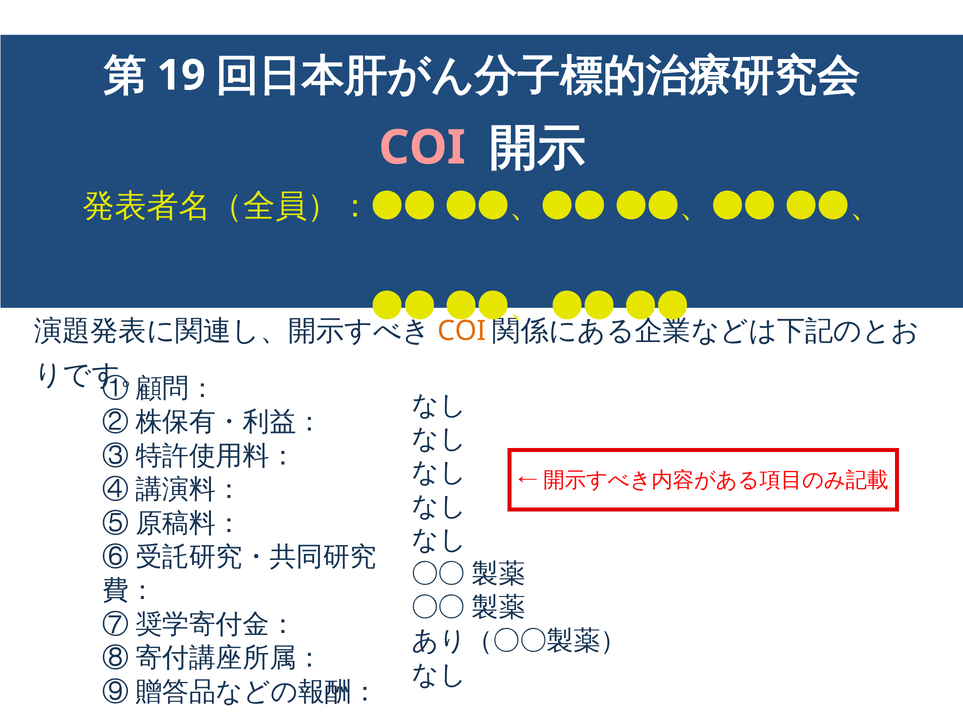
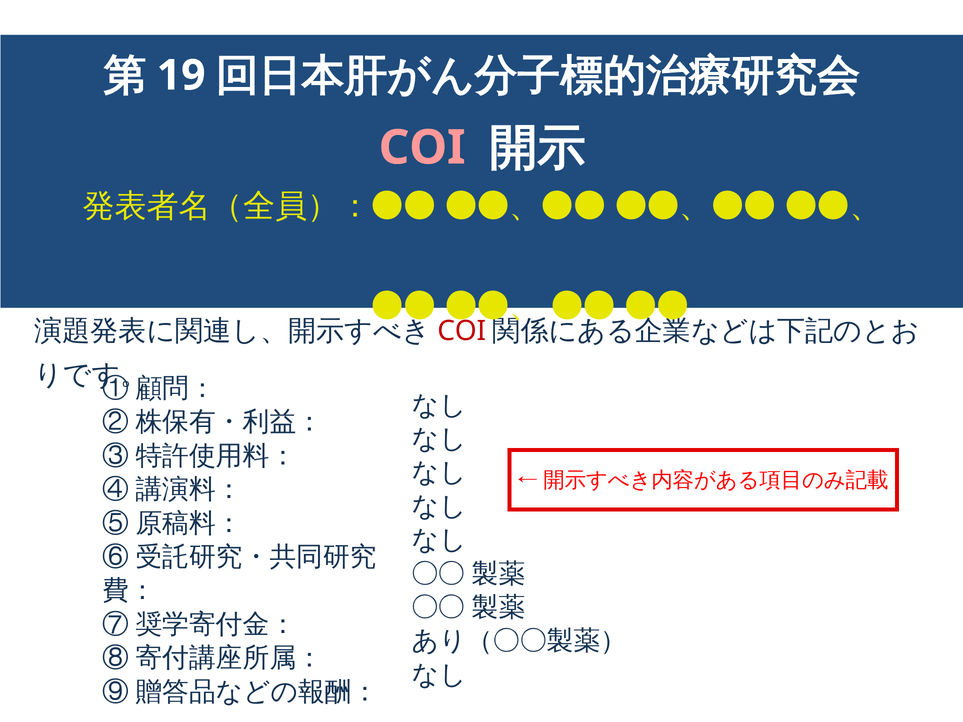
COI colour: orange -> red (462, 331)
